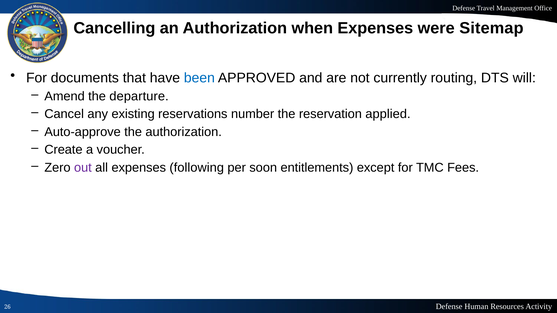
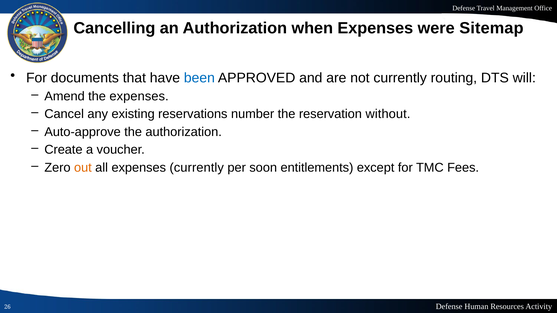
the departure: departure -> expenses (139, 96)
applied: applied -> without (388, 114)
out colour: purple -> orange (83, 168)
expenses following: following -> currently (197, 168)
